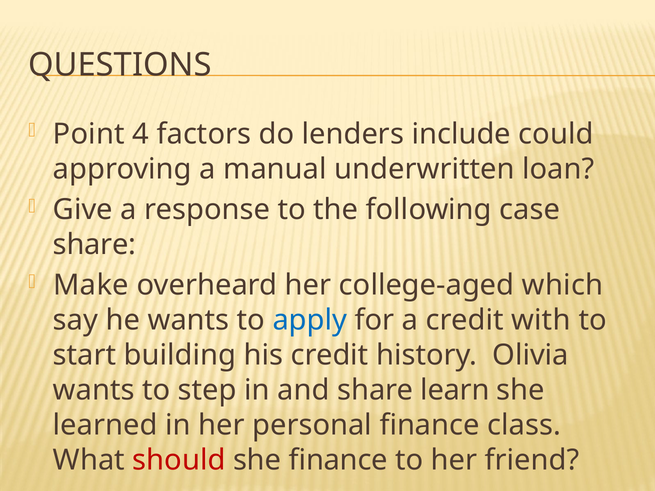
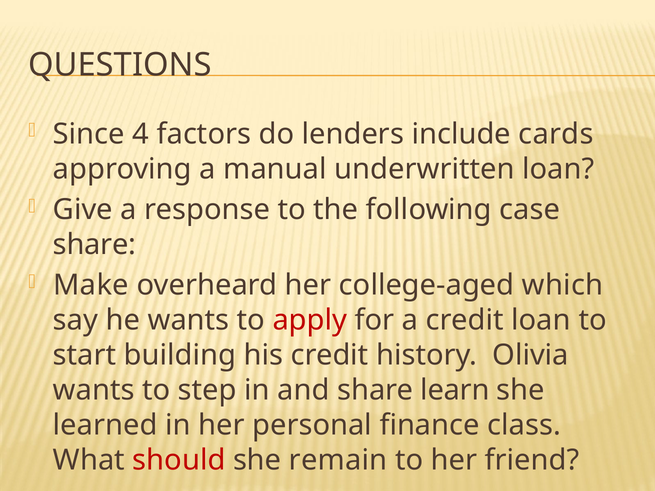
Point: Point -> Since (89, 134)
could: could -> cards (556, 134)
apply colour: blue -> red (310, 320)
credit with: with -> loan (541, 320)
she finance: finance -> remain (338, 460)
